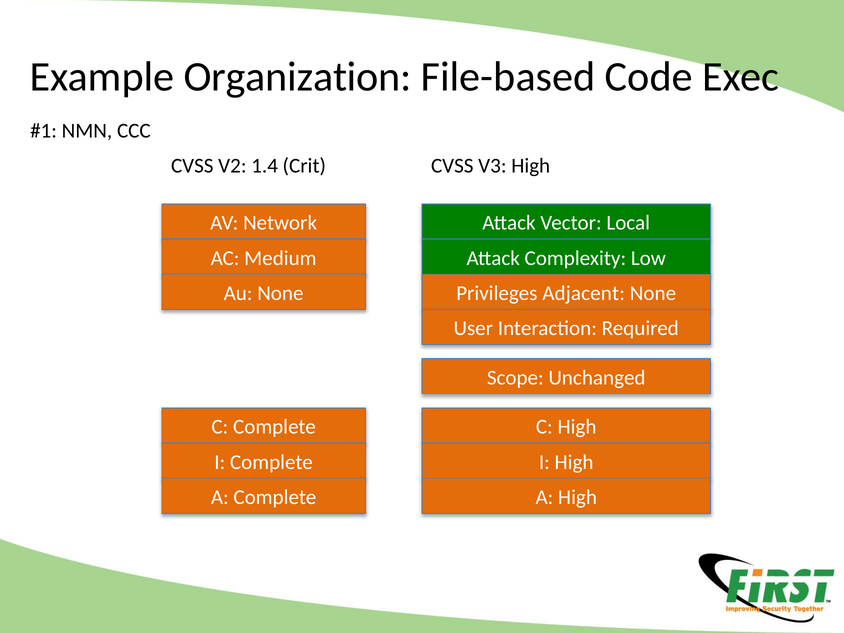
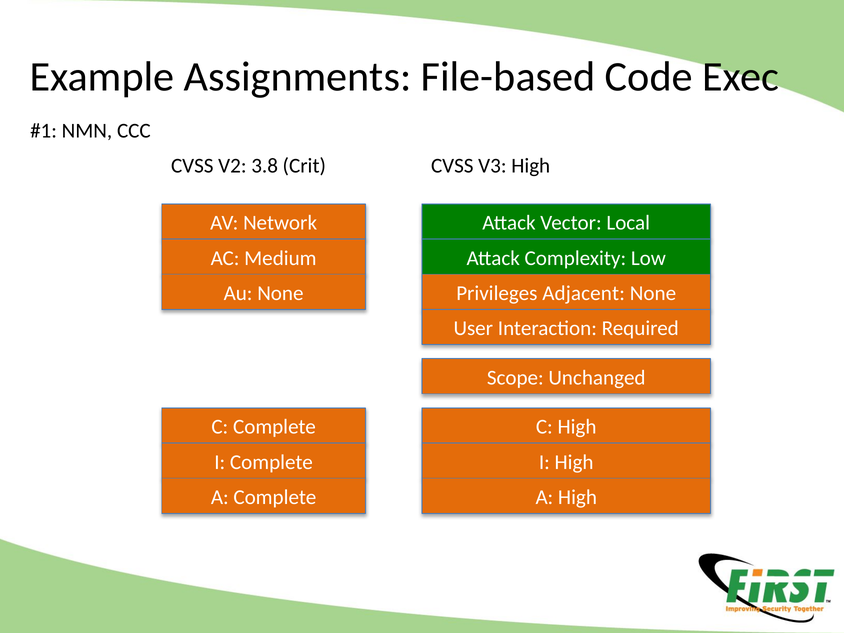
Organization: Organization -> Assignments (298, 77)
1.4: 1.4 -> 3.8 (265, 166)
